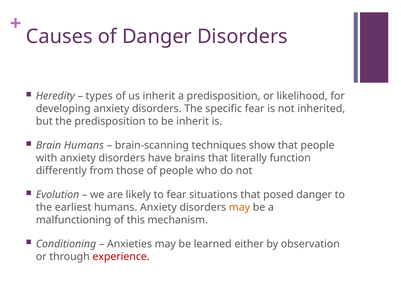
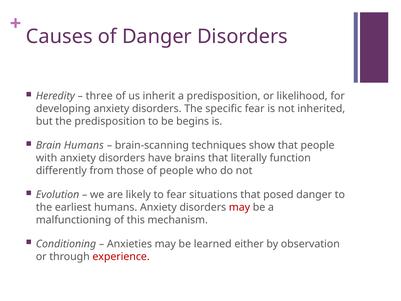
types: types -> three (99, 96)
be inherit: inherit -> begins (193, 121)
may colour: orange -> red (239, 207)
